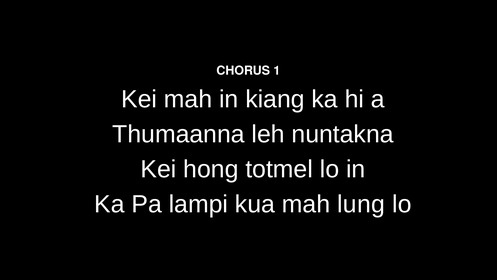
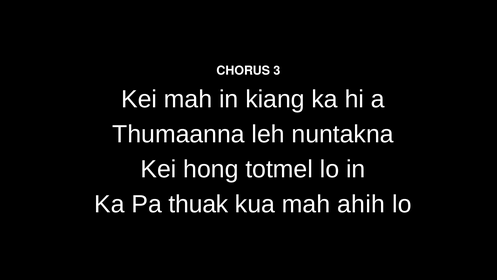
1: 1 -> 3 (277, 71)
lampi: lampi -> thuak (199, 204)
lung: lung -> ahih (361, 204)
